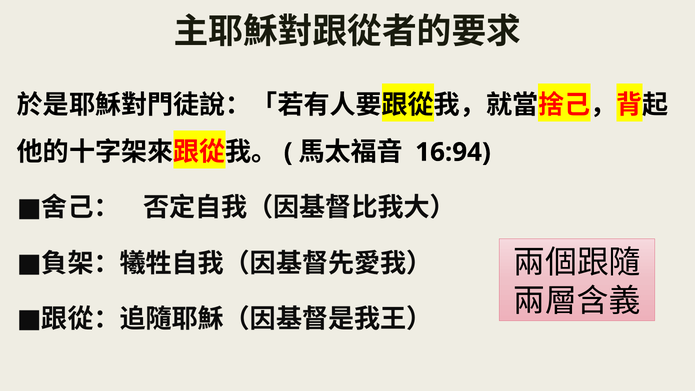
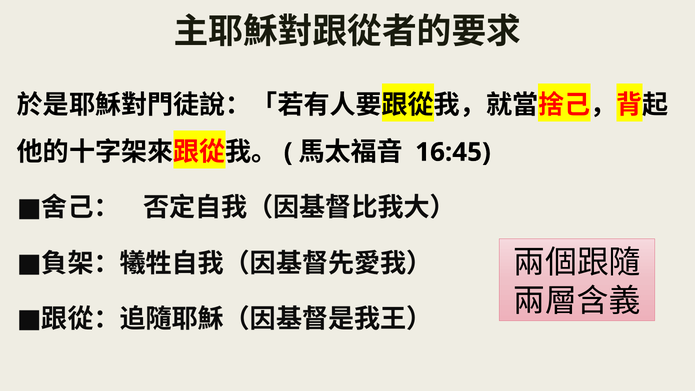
16:94: 16:94 -> 16:45 (453, 152)
